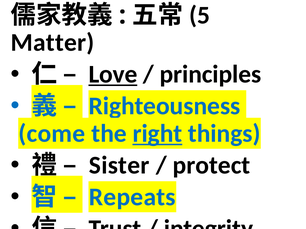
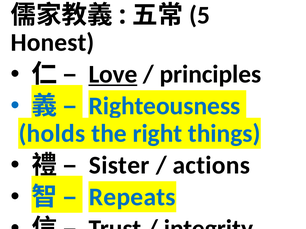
Matter: Matter -> Honest (53, 43)
come: come -> holds (52, 134)
right underline: present -> none (157, 134)
protect: protect -> actions (211, 166)
